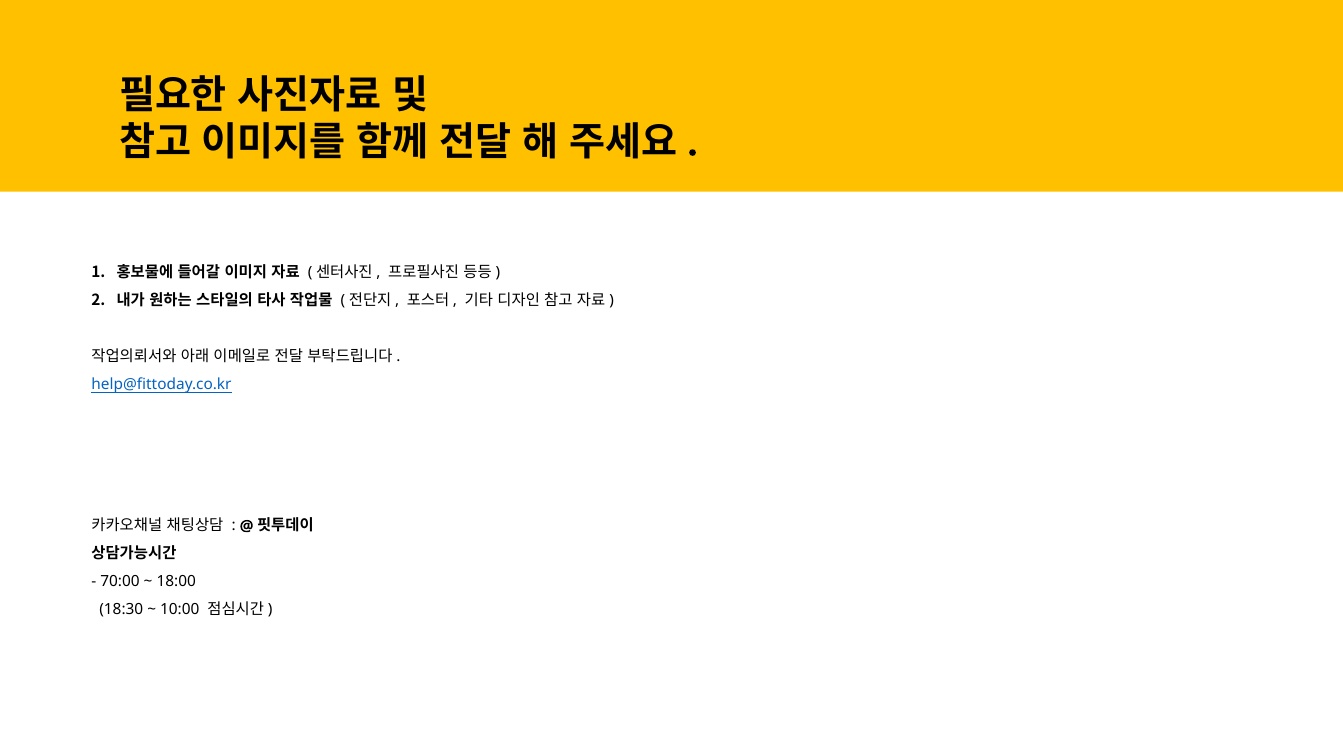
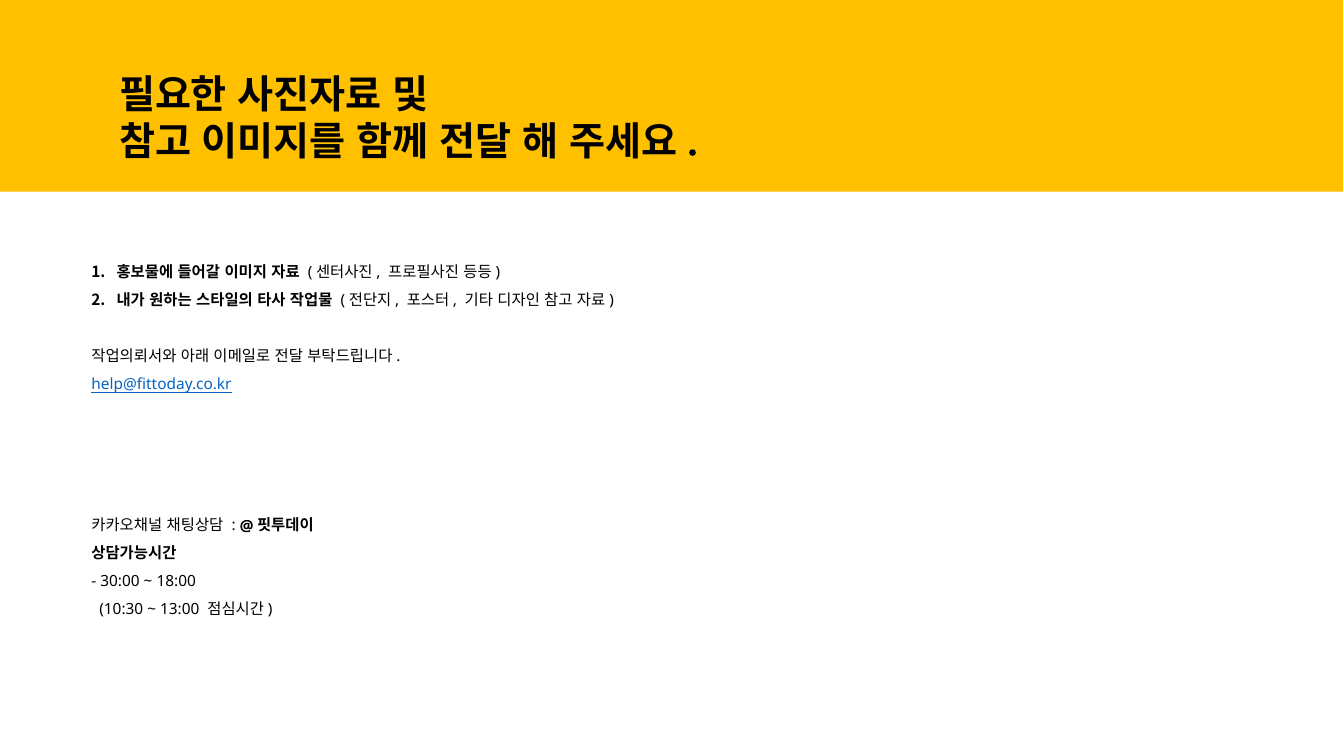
70:00: 70:00 -> 30:00 (120, 582)
18:30: 18:30 -> 10:30 (121, 609)
10:00: 10:00 -> 13:00 (180, 609)
